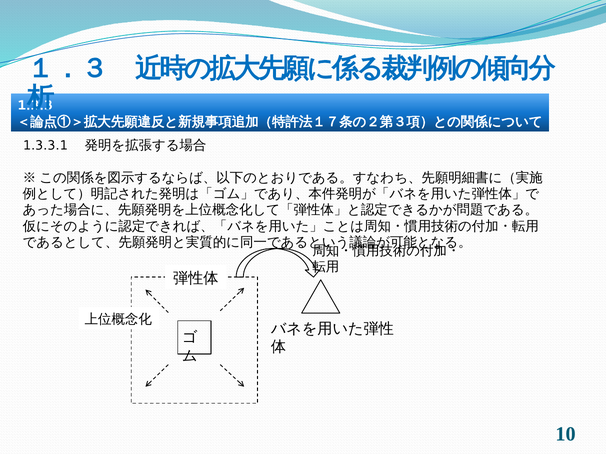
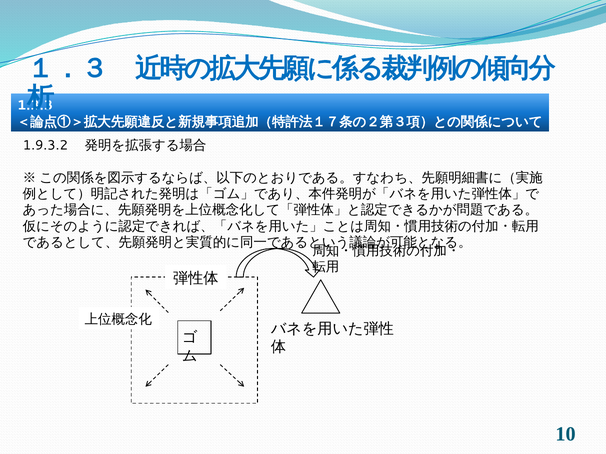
1.3.3.1: 1.3.3.1 -> 1.9.3.2 (45, 146)
